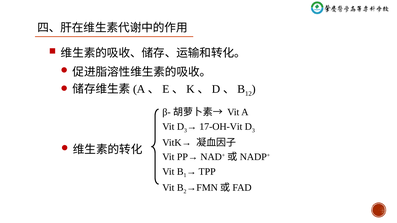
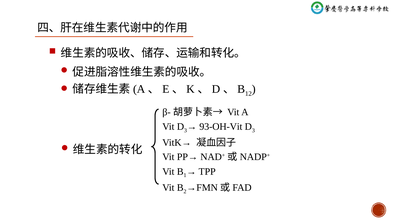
17-OH-Vit: 17-OH-Vit -> 93-OH-Vit (221, 127)
